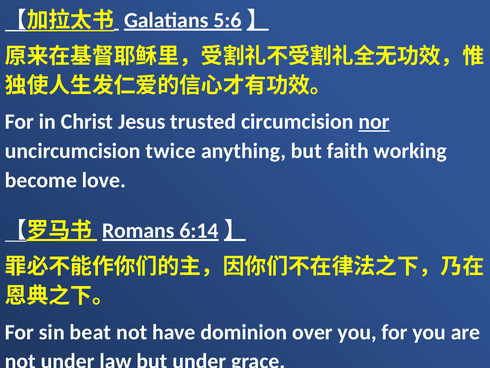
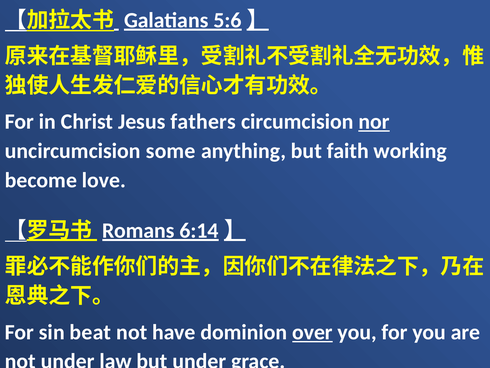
trusted: trusted -> fathers (203, 122)
twice: twice -> some (171, 151)
over underline: none -> present (312, 332)
